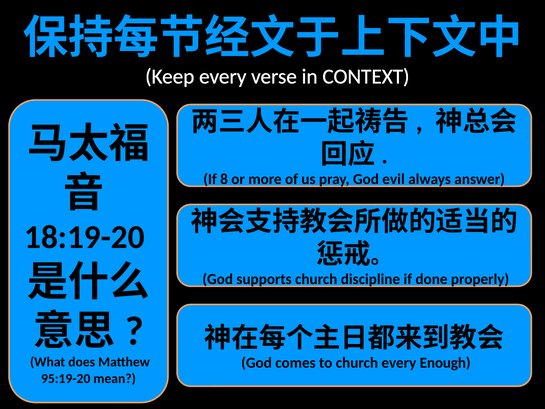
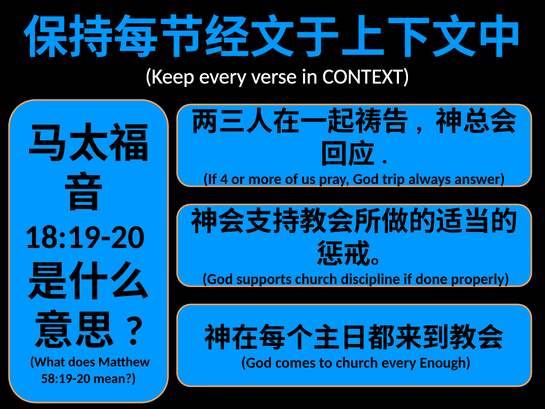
8: 8 -> 4 (224, 179)
evil: evil -> trip (394, 179)
95:19-20: 95:19-20 -> 58:19-20 (66, 378)
